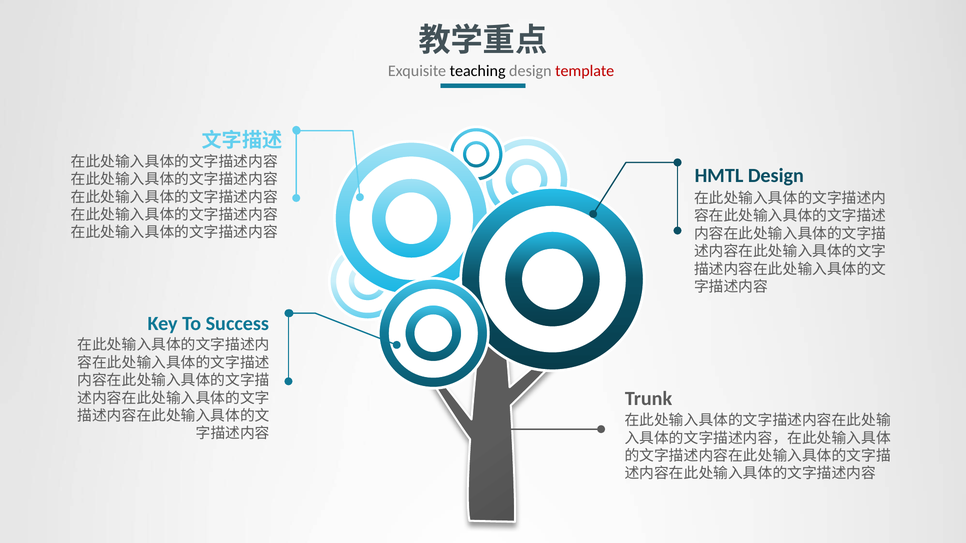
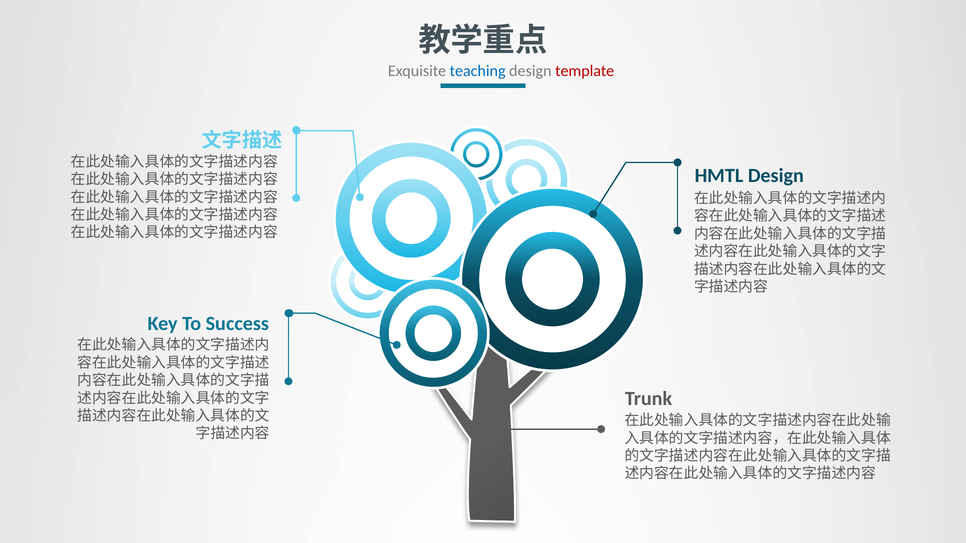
teaching colour: black -> blue (478, 71)
